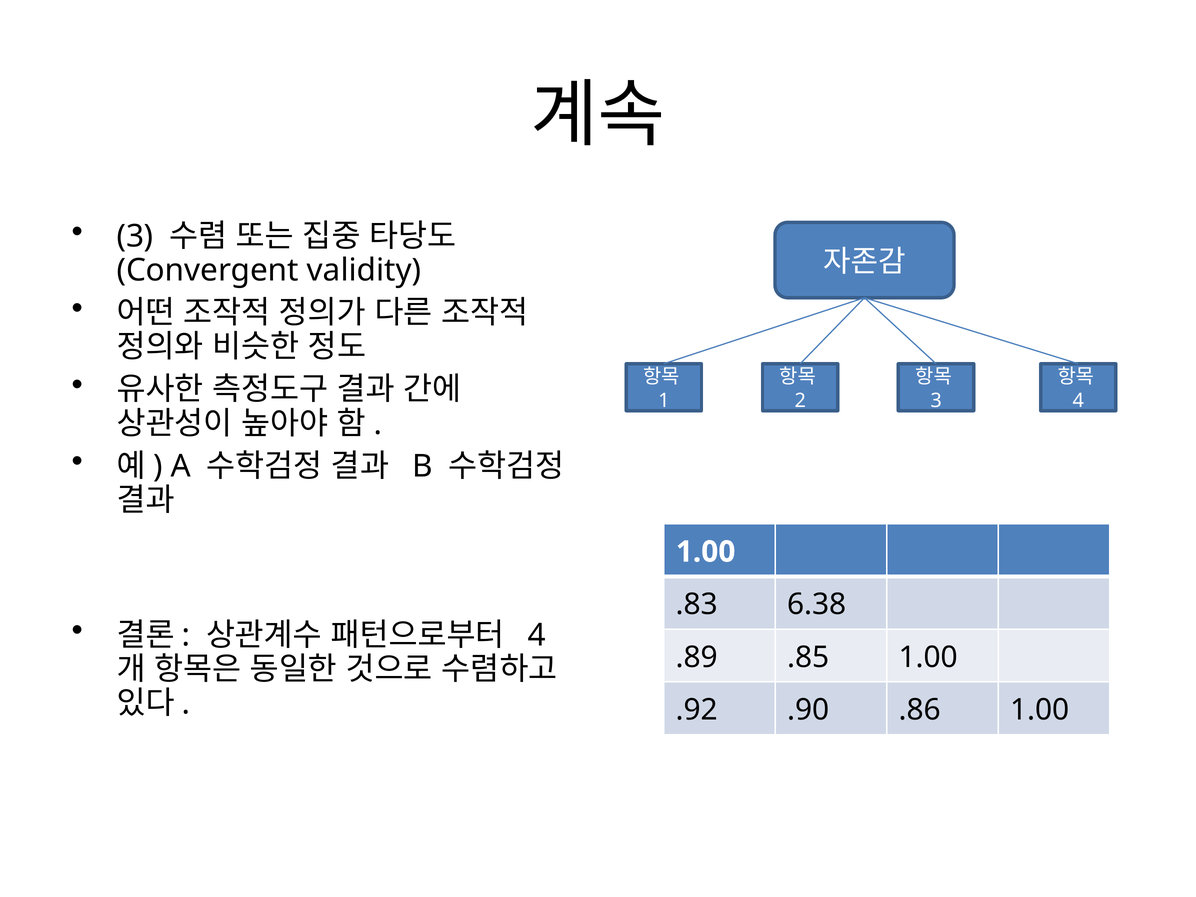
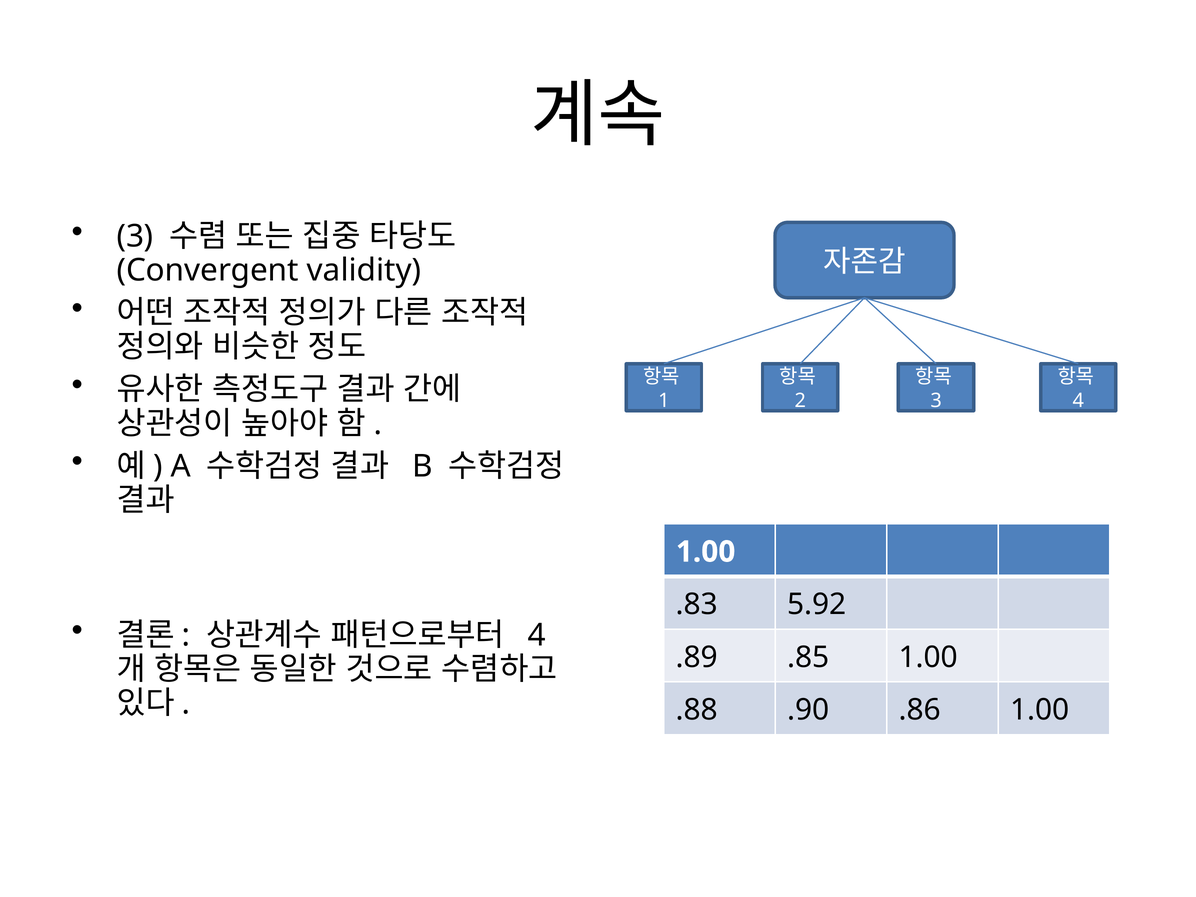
6.38: 6.38 -> 5.92 (817, 605)
.92: .92 -> .88 (697, 710)
